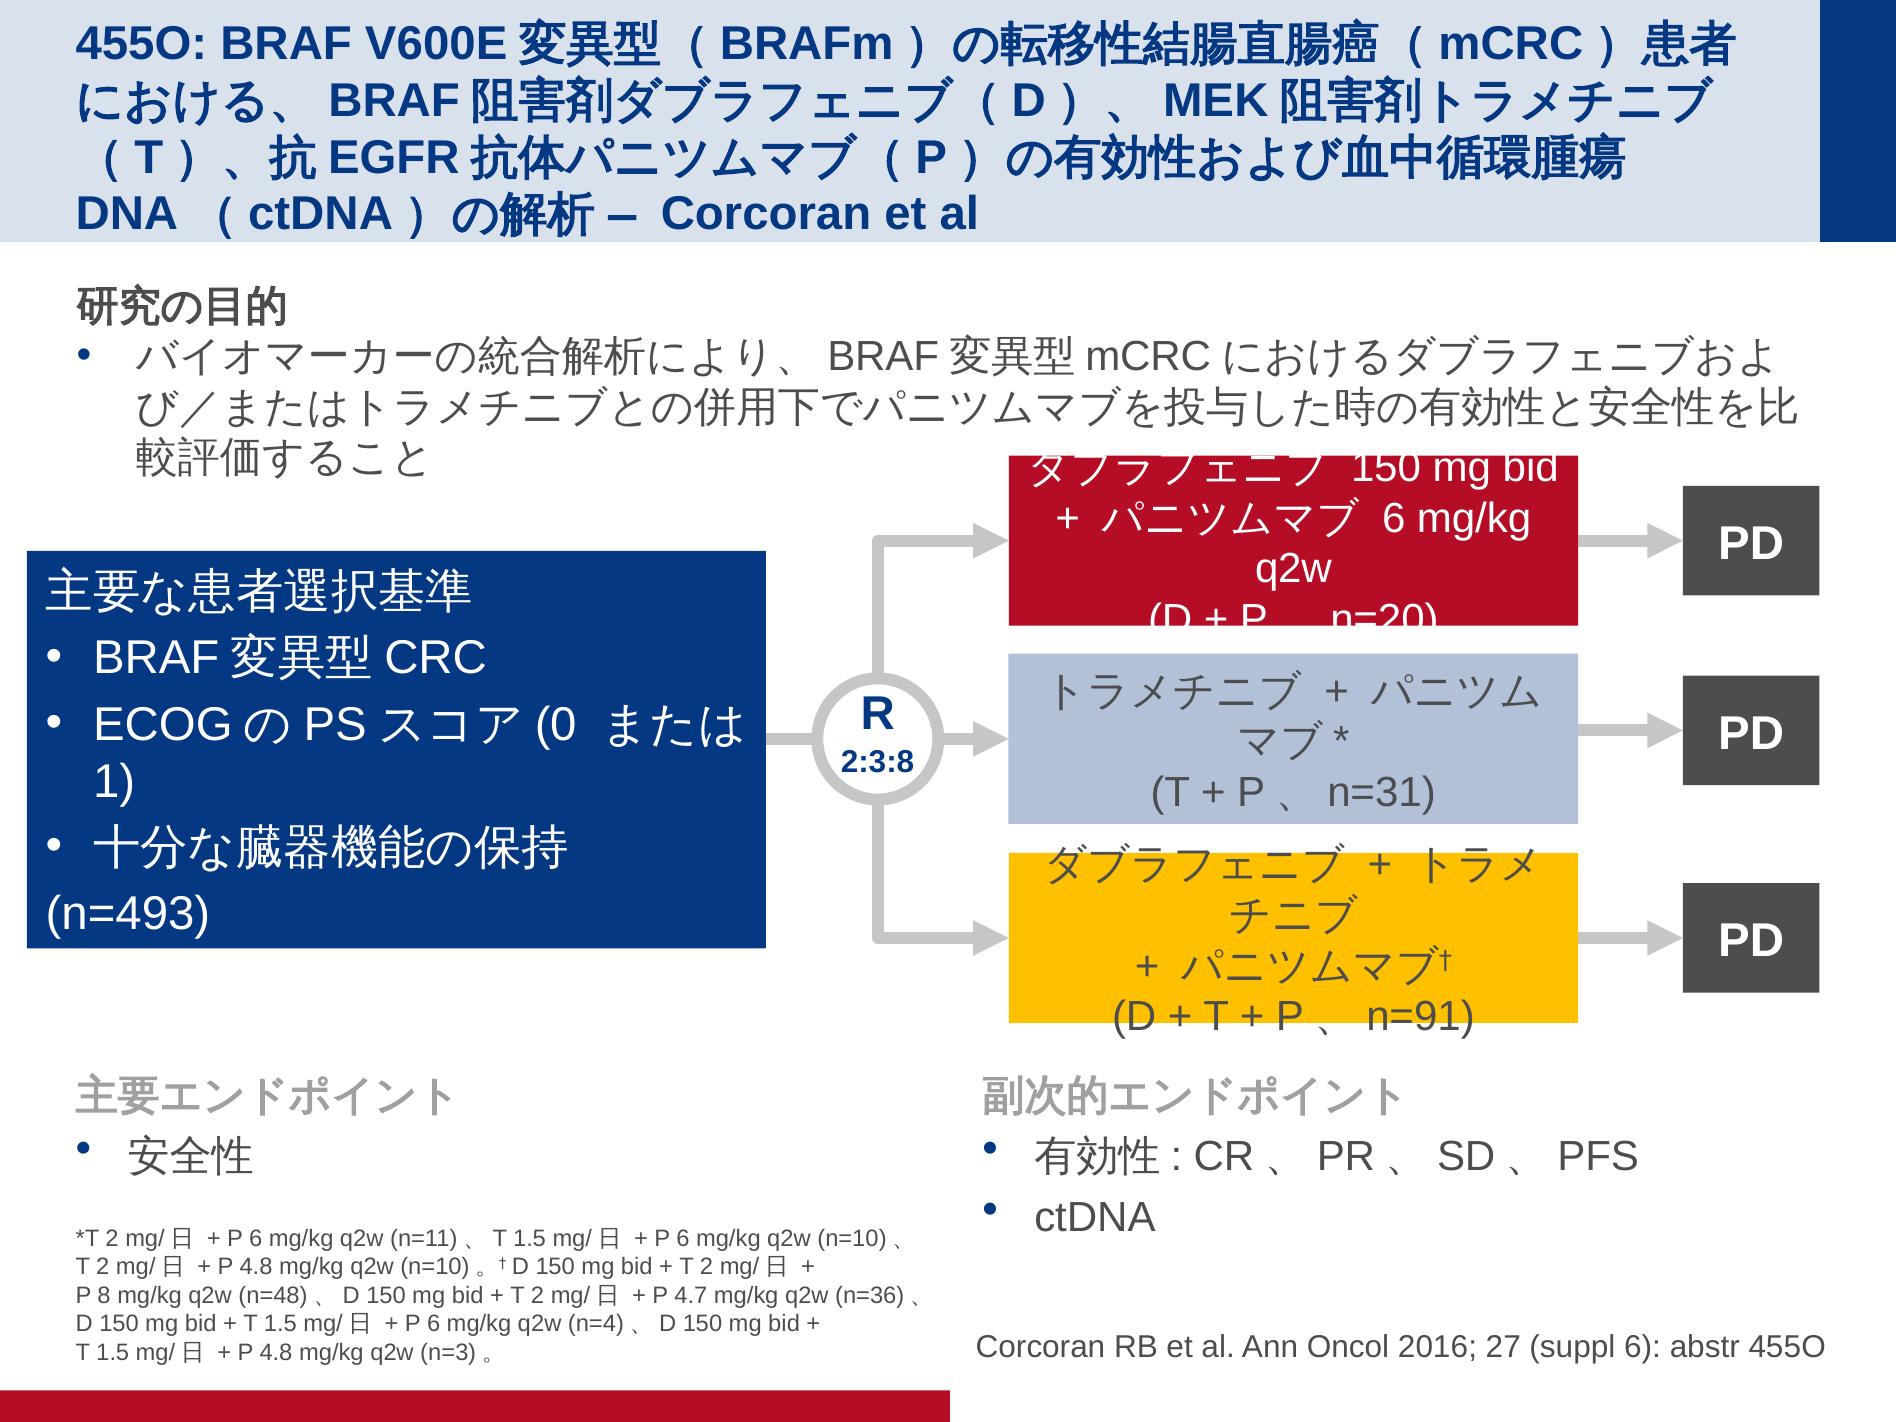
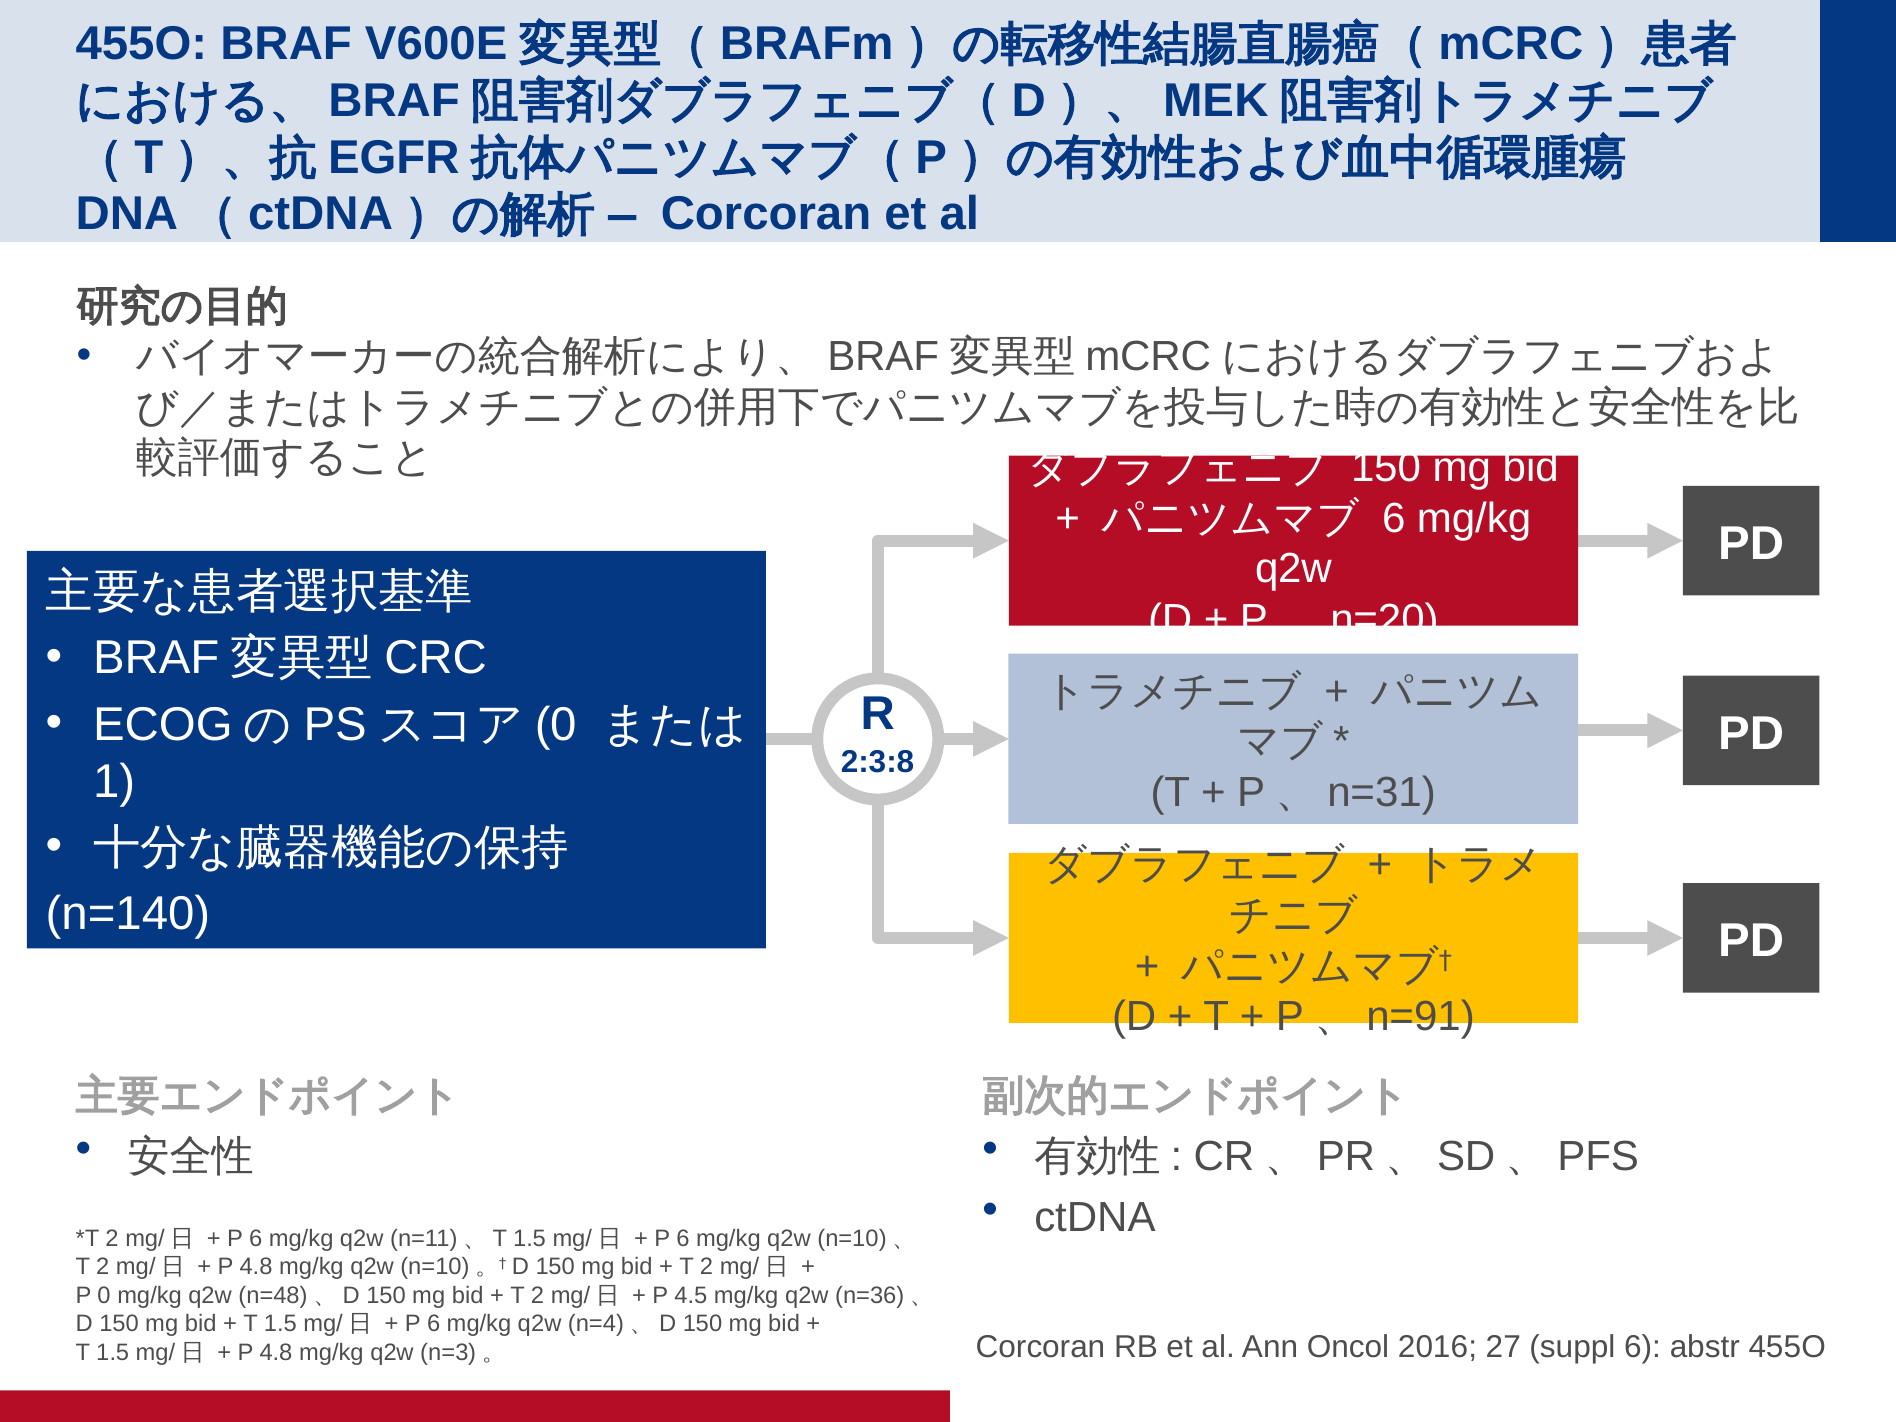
n=493: n=493 -> n=140 (128, 914)
8: 8 -> 0 (104, 1295)
4.7: 4.7 -> 4.5 (691, 1295)
